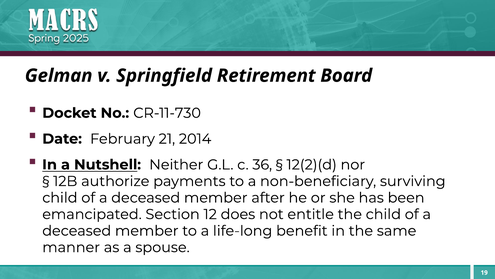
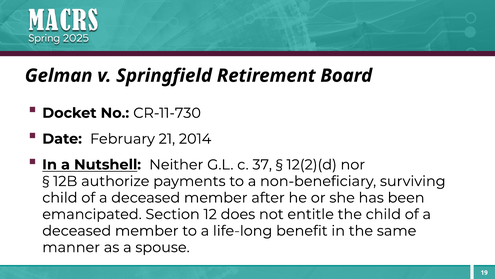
36: 36 -> 37 (262, 164)
